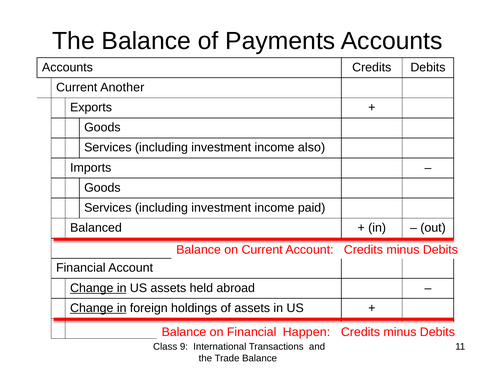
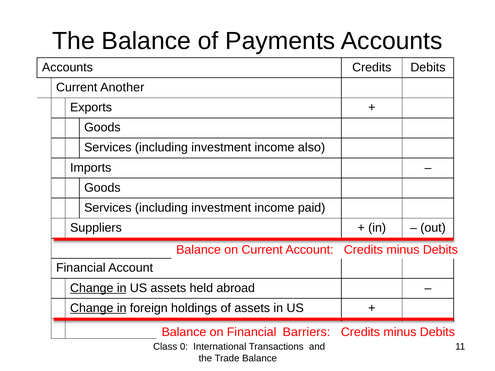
Balanced: Balanced -> Suppliers (96, 228)
Happen: Happen -> Barriers (306, 332)
9: 9 -> 0 (184, 347)
